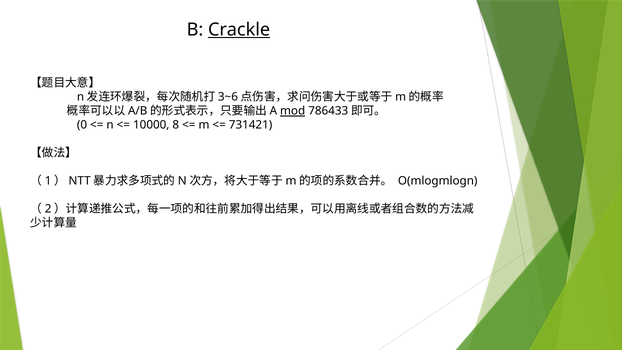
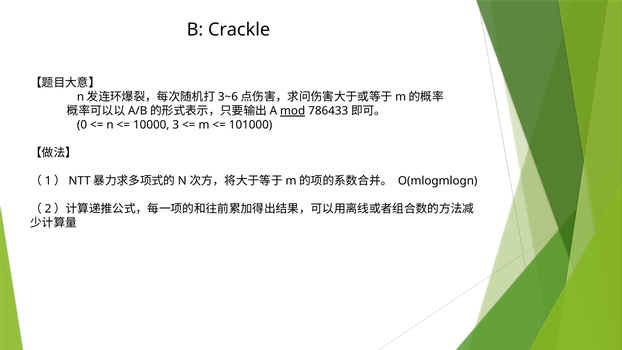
Crackle underline: present -> none (239, 30)
8: 8 -> 3 (176, 125)
731421: 731421 -> 101000 (251, 125)
